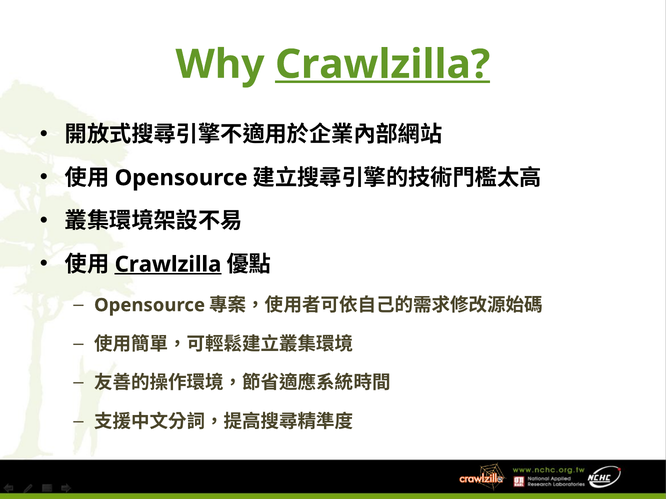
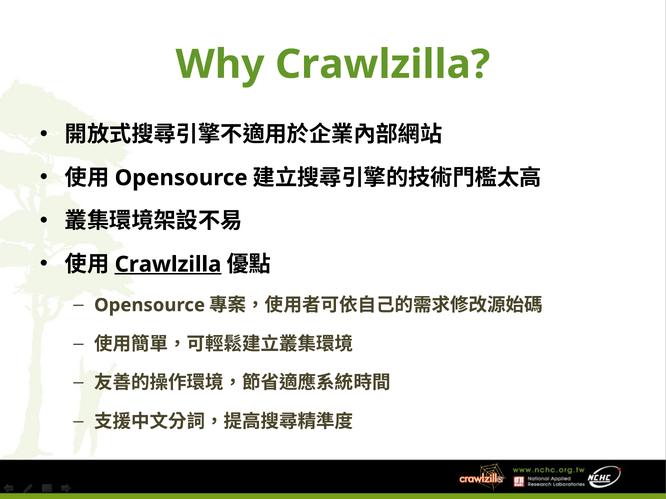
Crawlzilla underline: present -> none (383, 64)
